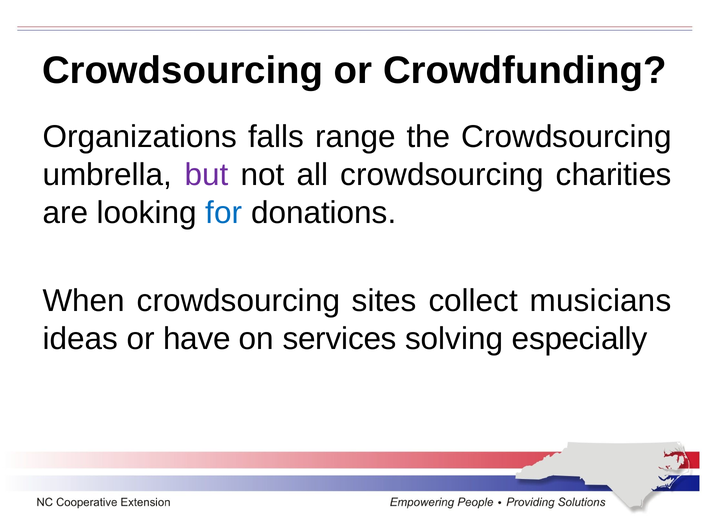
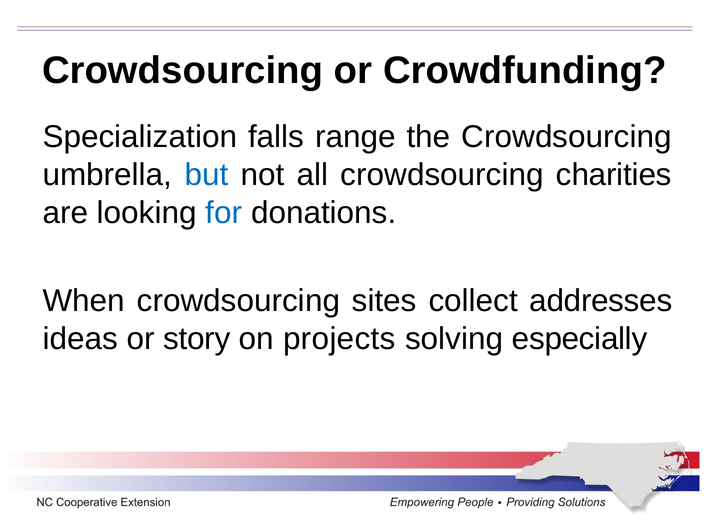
Organizations: Organizations -> Specialization (140, 137)
but colour: purple -> blue (206, 175)
musicians: musicians -> addresses (601, 301)
have: have -> story (197, 339)
services: services -> projects (339, 339)
